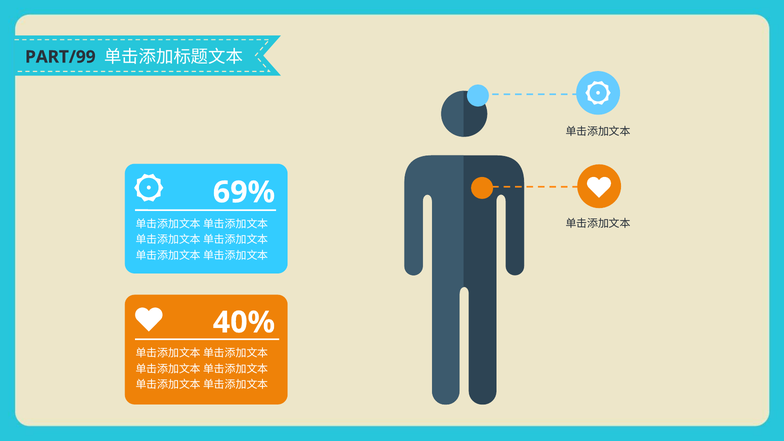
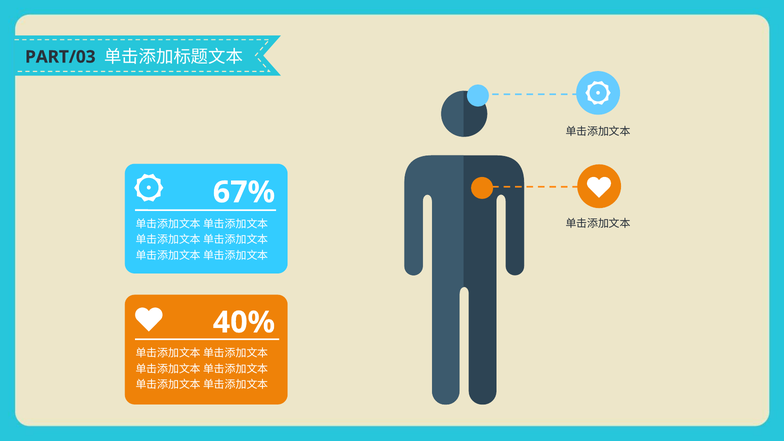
PART/99: PART/99 -> PART/03 (60, 57)
69%: 69% -> 67% (244, 192)
